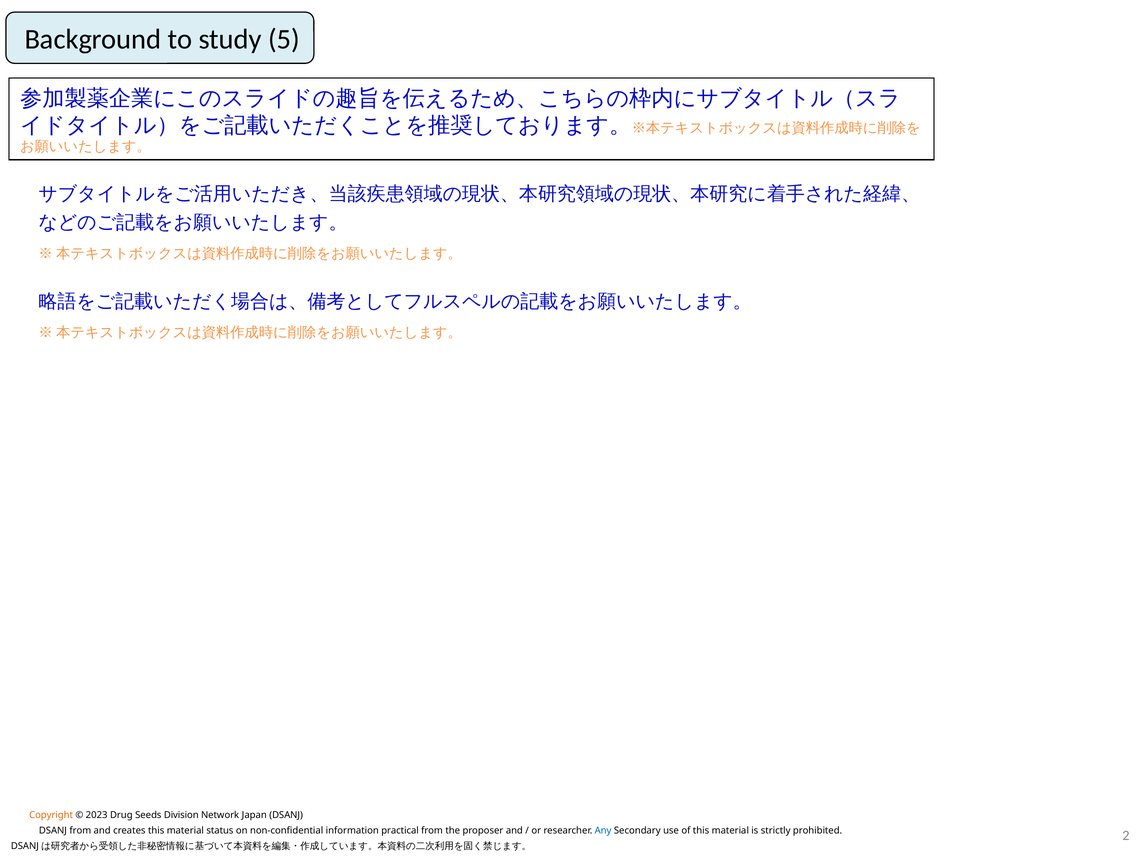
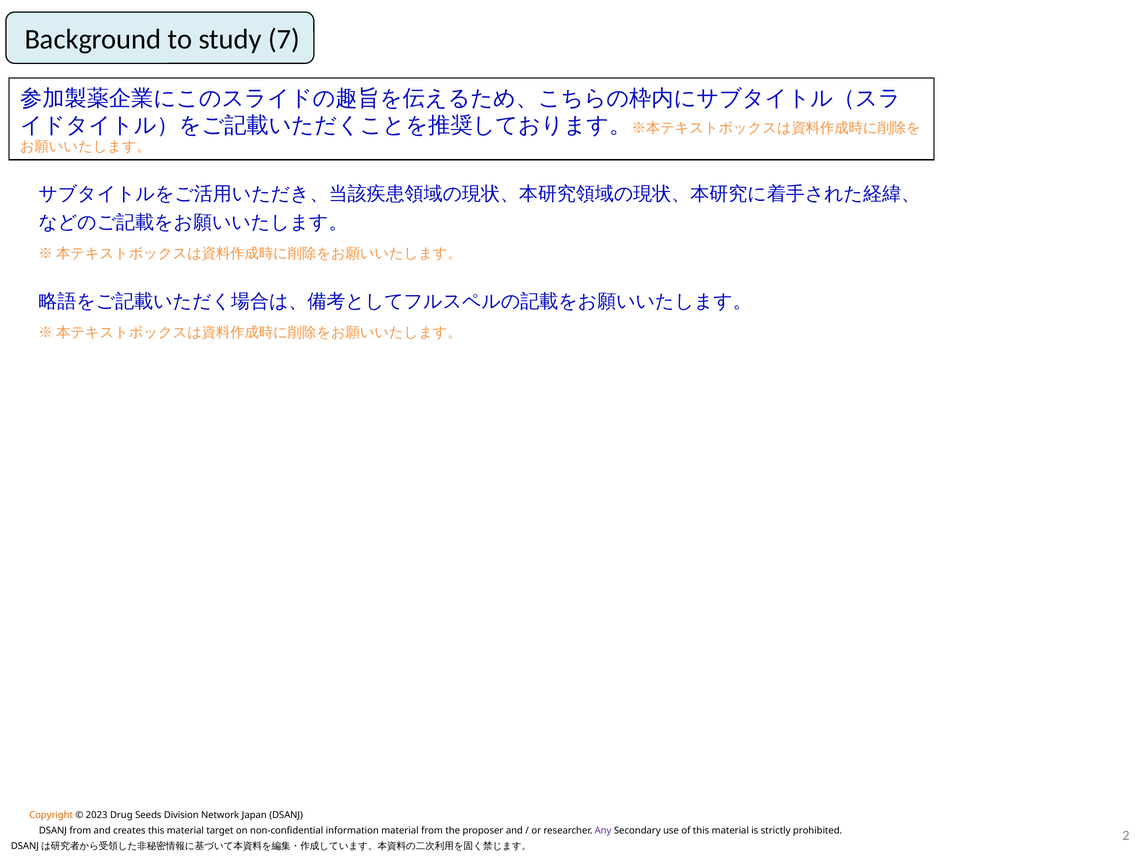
5: 5 -> 7 (284, 39)
status: status -> target (220, 831)
information practical: practical -> material (400, 831)
Any colour: blue -> purple (603, 831)
